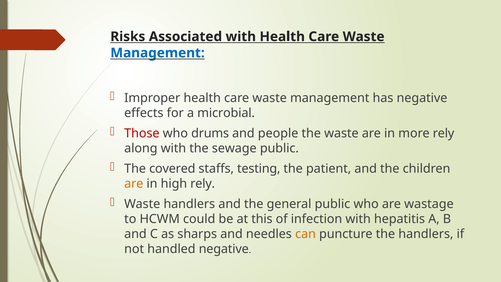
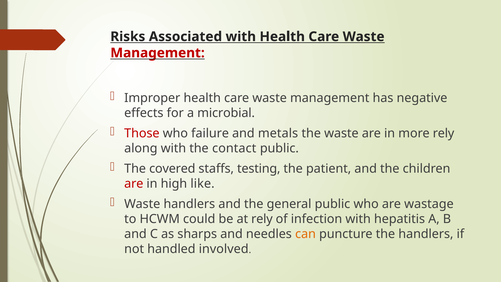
Management colour: blue -> red (158, 53)
drums: drums -> failure (210, 133)
people: people -> metals (278, 133)
sewage: sewage -> contact (234, 148)
are colour: orange -> red (134, 184)
high rely: rely -> like (203, 184)
at this: this -> rely (262, 219)
handled negative: negative -> involved (224, 249)
